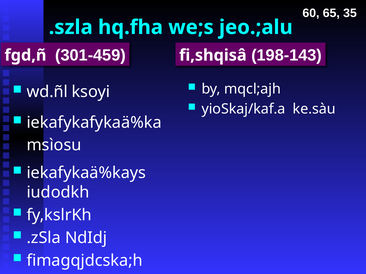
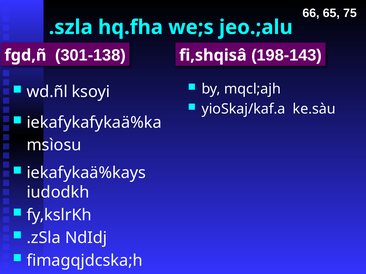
60: 60 -> 66 (311, 13)
35: 35 -> 75 (350, 13)
301-459: 301-459 -> 301-138 (90, 55)
